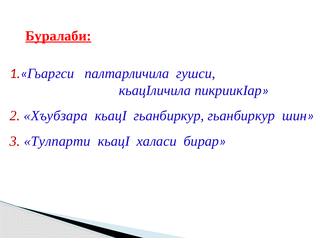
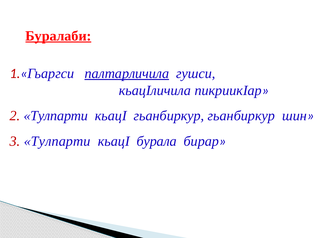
палтарличила underline: none -> present (127, 73)
2 Хъубзара: Хъубзара -> Тулпарти (56, 116)
халаси: халаси -> бурала (157, 141)
